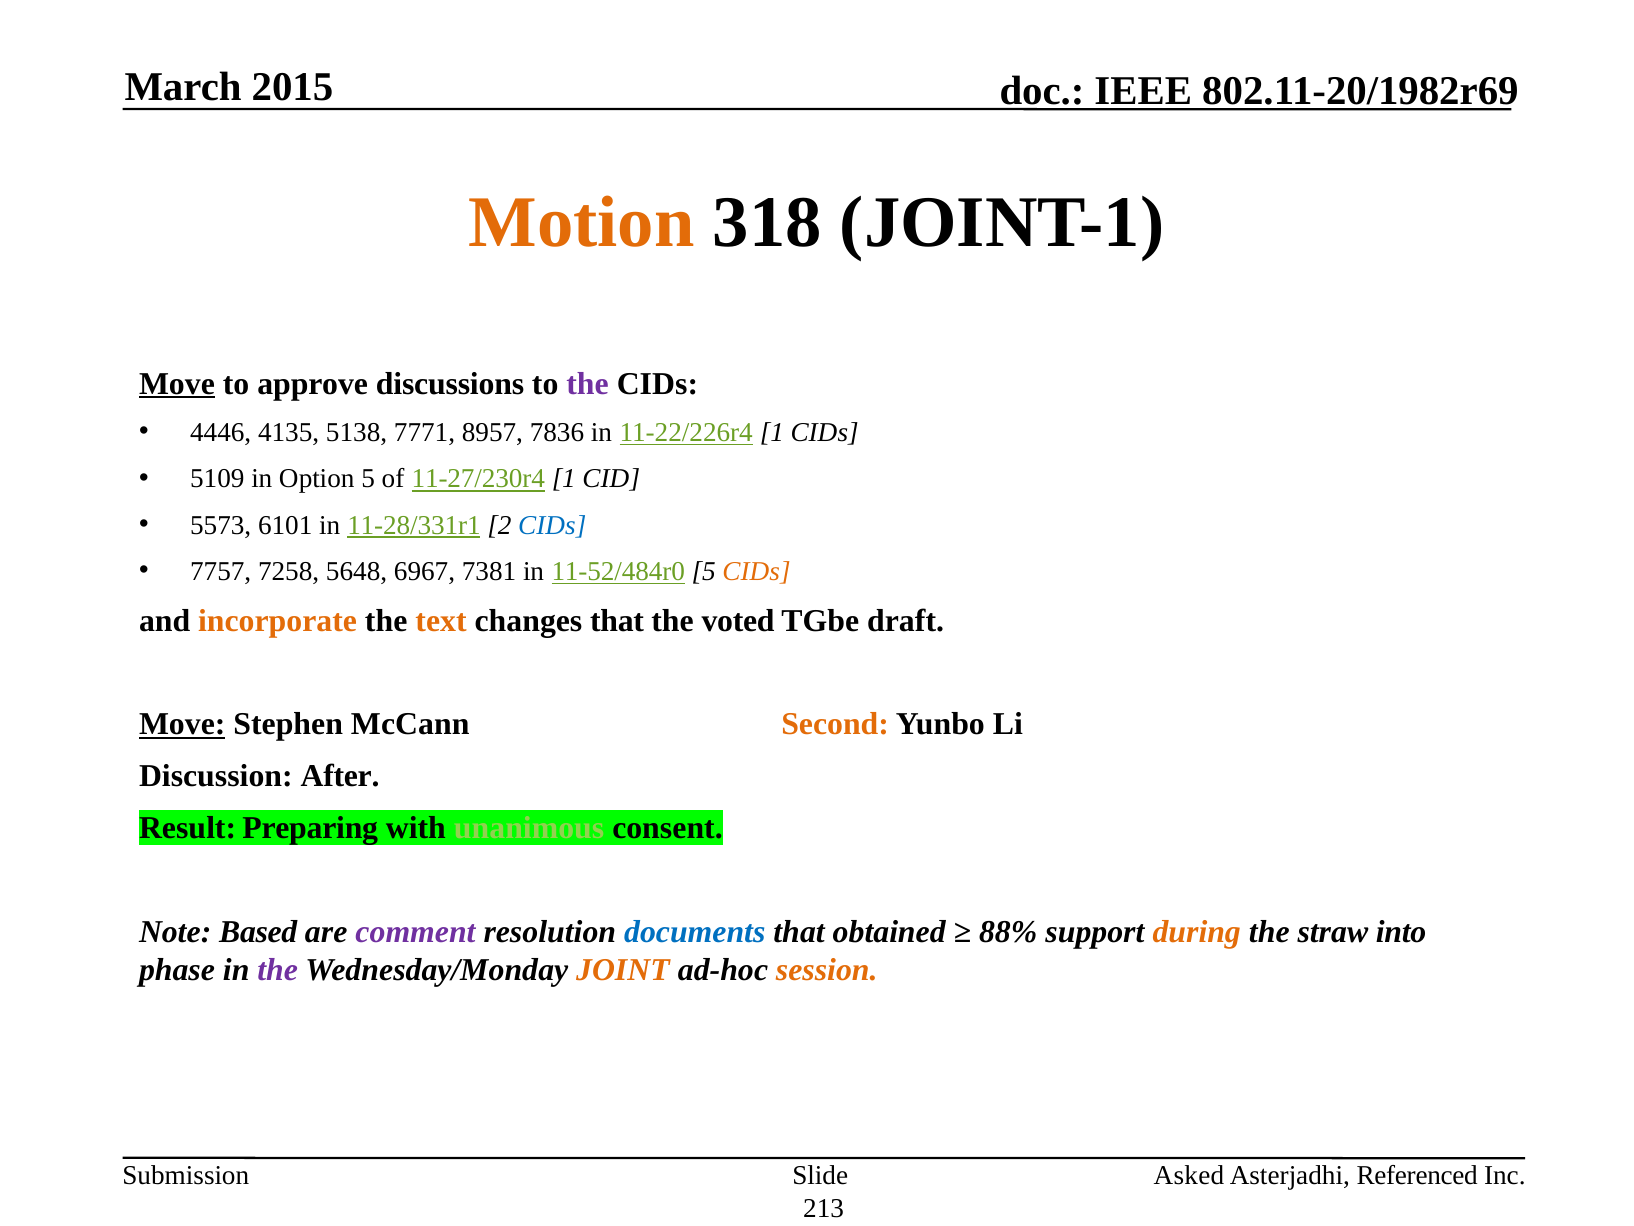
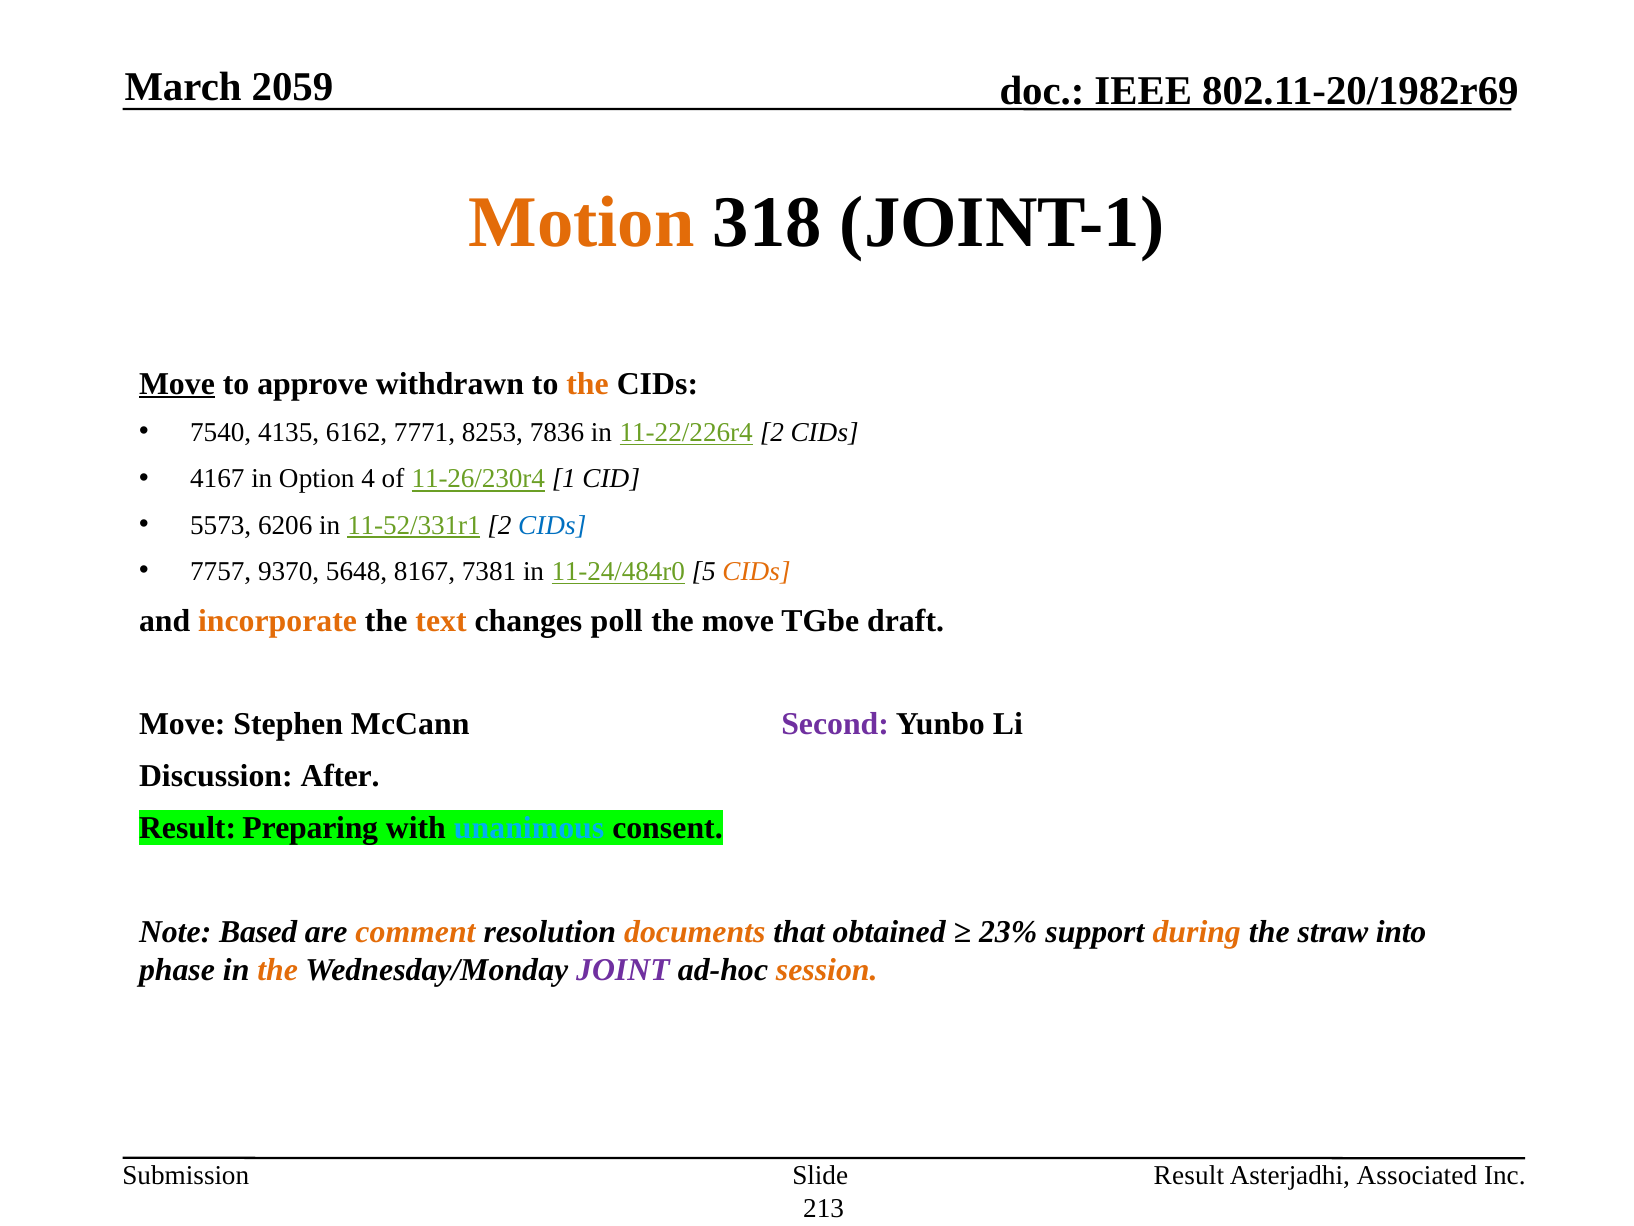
2015: 2015 -> 2059 (292, 87)
discussions: discussions -> withdrawn (450, 384)
the colour: purple -> orange (587, 384)
4446: 4446 -> 7540 (221, 432)
5138: 5138 -> 6162 (357, 432)
8957: 8957 -> 8253 (492, 432)
11-22/226r4 1: 1 -> 2 (772, 432)
5109: 5109 -> 4167 (217, 479)
Option 5: 5 -> 4 (368, 479)
11-27/230r4: 11-27/230r4 -> 11-26/230r4 (478, 479)
6101: 6101 -> 6206 (285, 525)
11-28/331r1: 11-28/331r1 -> 11-52/331r1 (414, 525)
7258: 7258 -> 9370 (289, 571)
6967: 6967 -> 8167 (425, 571)
11-52/484r0: 11-52/484r0 -> 11-24/484r0 (618, 571)
changes that: that -> poll (617, 621)
the voted: voted -> move (738, 621)
Move underline: present -> none (182, 724)
Second colour: orange -> purple (835, 724)
unanimous colour: light green -> light blue (529, 828)
comment colour: purple -> orange (416, 931)
documents colour: blue -> orange (695, 931)
88%: 88% -> 23% (1008, 931)
the colour: purple -> orange (278, 969)
JOINT colour: orange -> purple (623, 969)
Asked: Asked -> Result (1189, 1175)
Referenced: Referenced -> Associated (1417, 1175)
